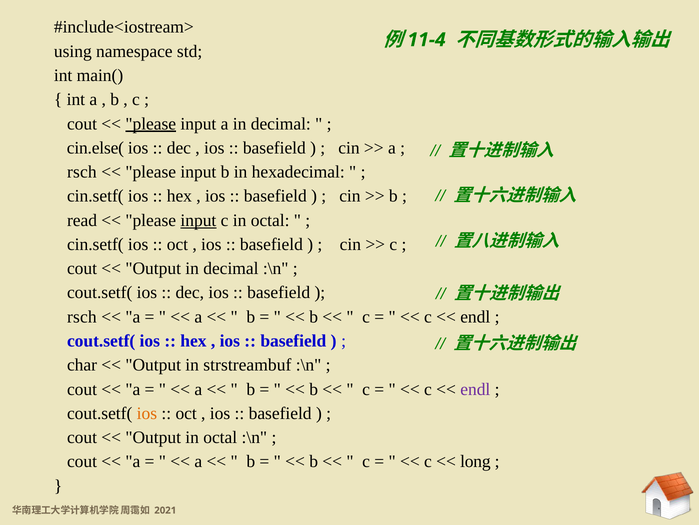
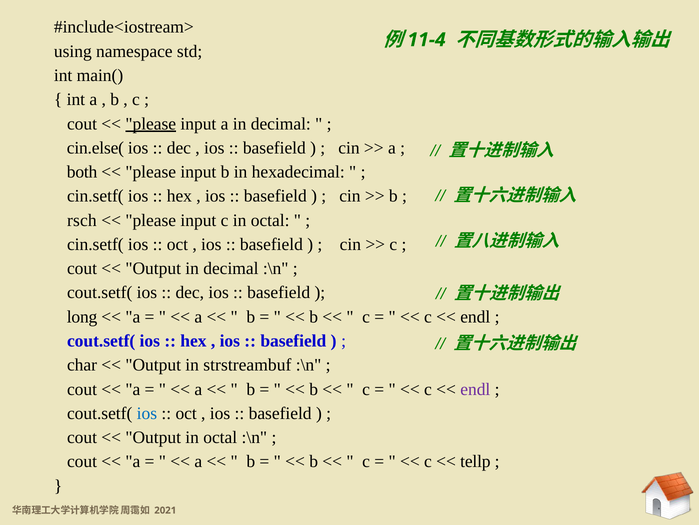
rsch: rsch -> both (82, 172)
read: read -> rsch (82, 220)
input underline: present -> none (198, 220)
rsch: rsch -> long (82, 316)
ios colour: orange -> blue (147, 413)
long: long -> tellp (475, 461)
